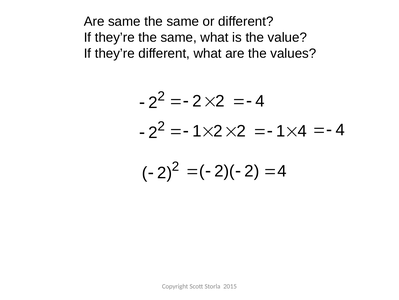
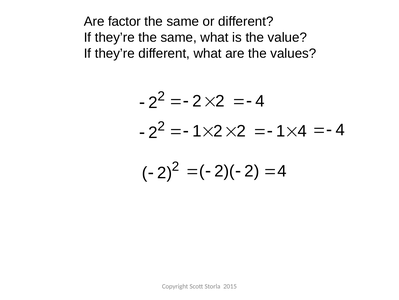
Are same: same -> factor (124, 22)
